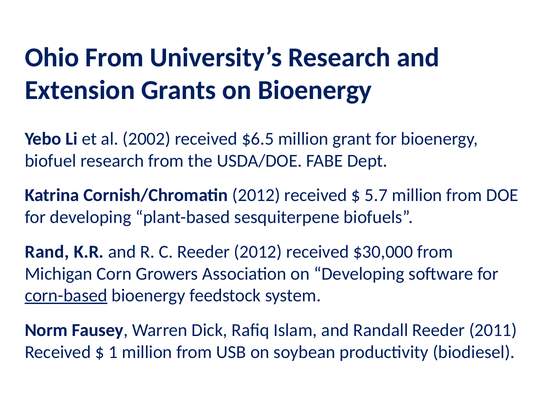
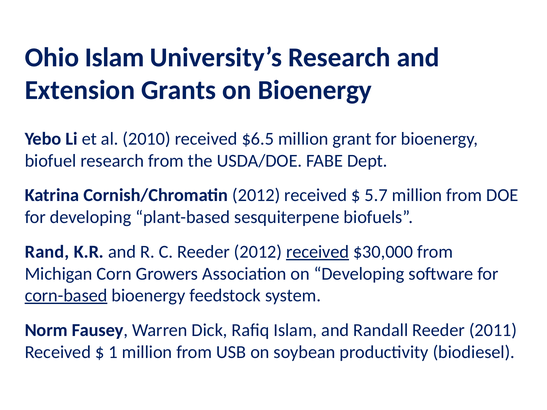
Ohio From: From -> Islam (115, 57)
2002: 2002 -> 2010 (147, 139)
received underline: none -> present (318, 252)
